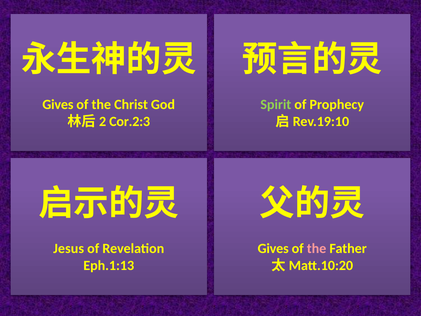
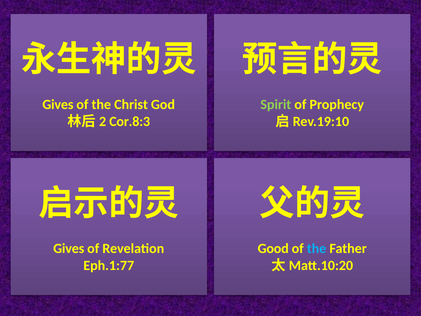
Cor.2:3: Cor.2:3 -> Cor.8:3 (130, 121)
Jesus: Jesus -> Gives (69, 248)
Gives: Gives -> Good (273, 248)
the colour: pink -> light blue (317, 248)
Eph.1:13: Eph.1:13 -> Eph.1:77 (109, 265)
